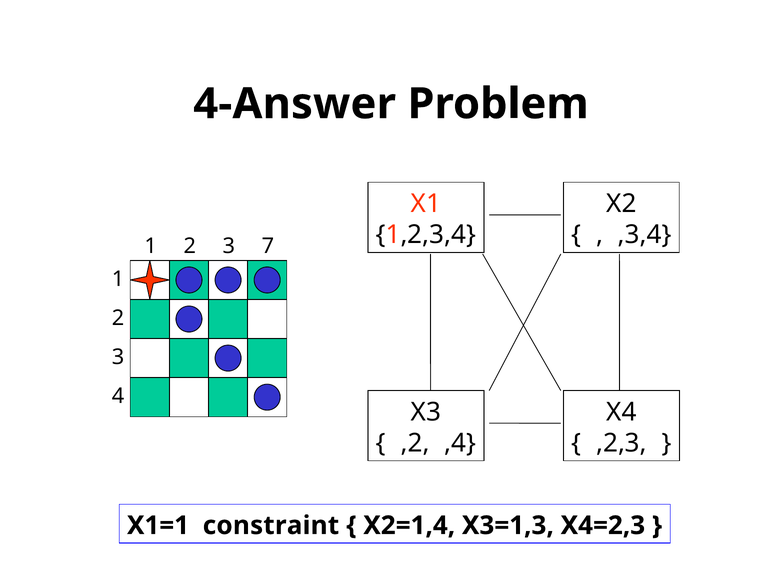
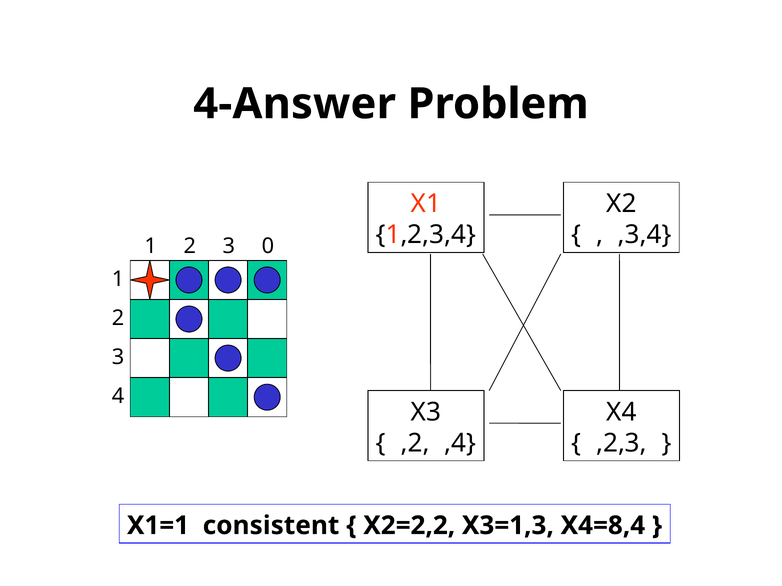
7: 7 -> 0 (268, 246)
constraint: constraint -> consistent (271, 526)
X2=1,4: X2=1,4 -> X2=2,2 (409, 526)
X4=2,3: X4=2,3 -> X4=8,4 (603, 526)
